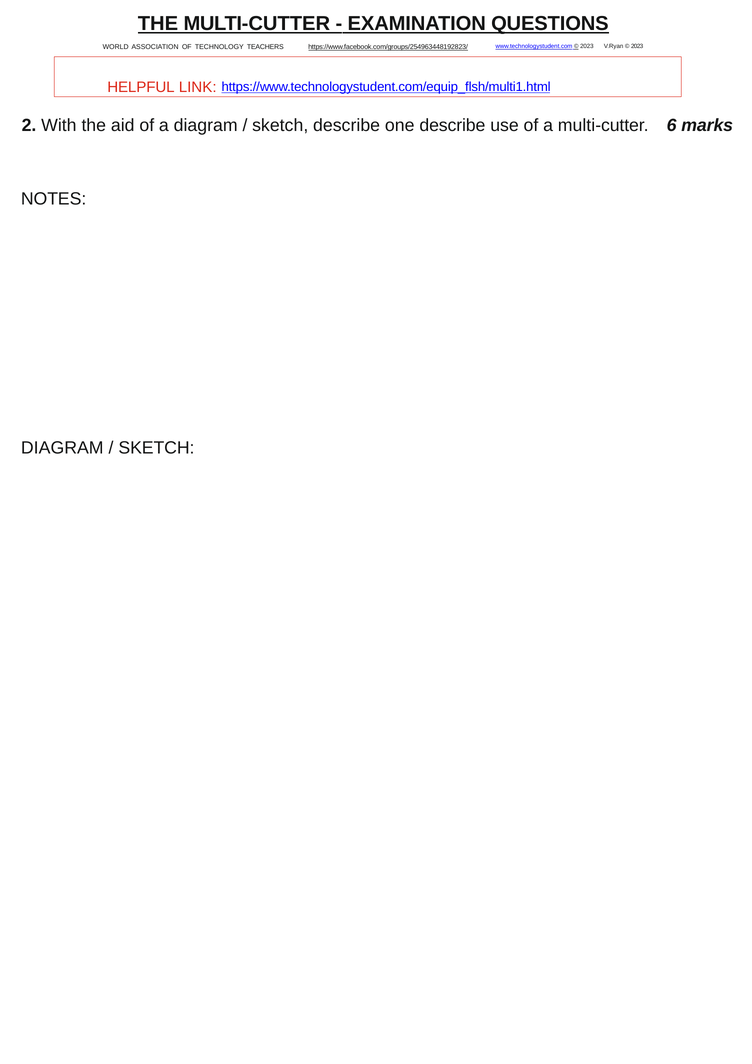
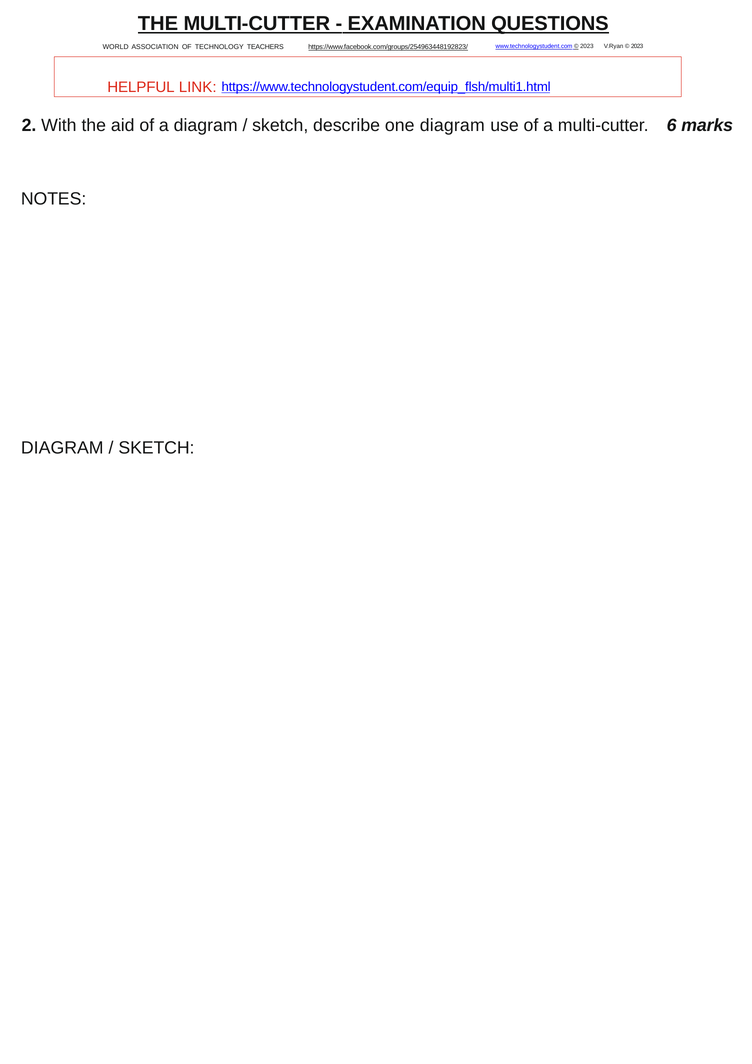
one describe: describe -> diagram (452, 125)
